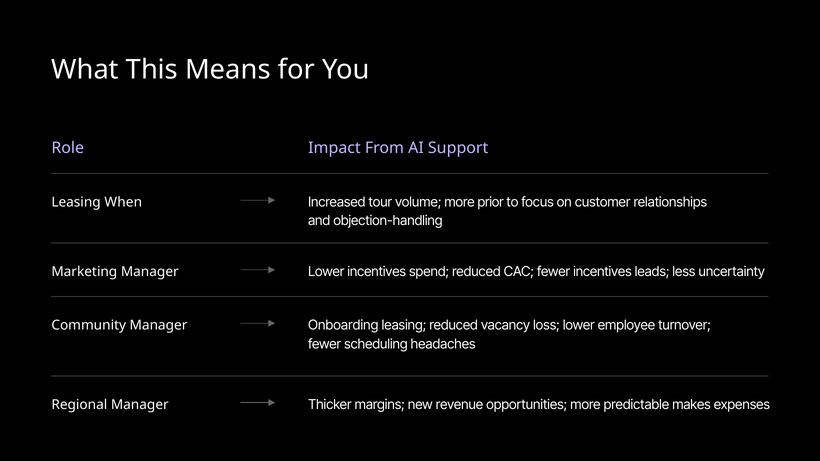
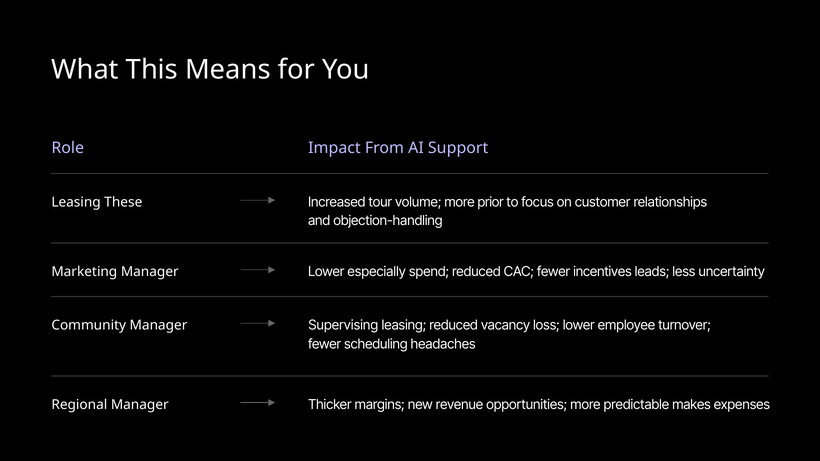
When: When -> These (123, 202)
Lower incentives: incentives -> especially (377, 272)
Onboarding: Onboarding -> Supervising (343, 325)
